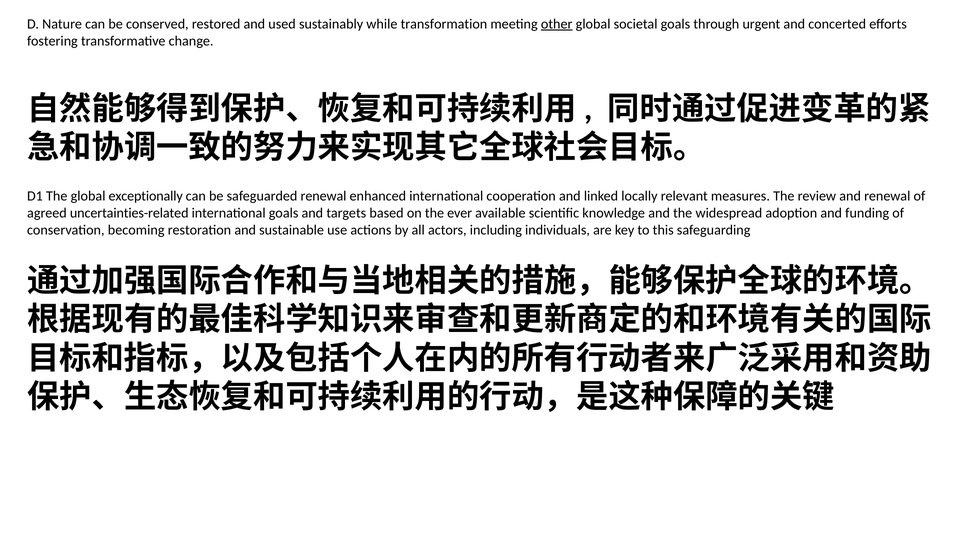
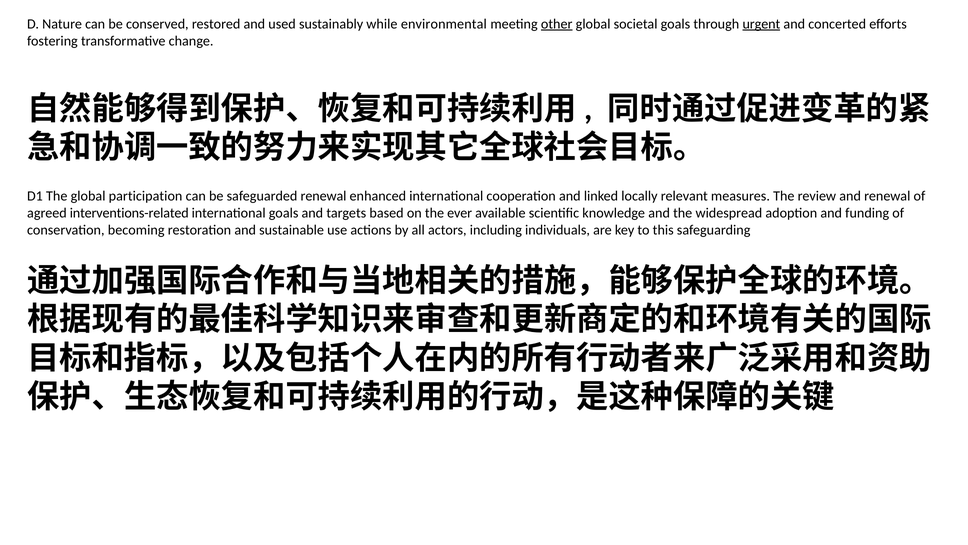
transformation: transformation -> environmental (444, 24)
urgent underline: none -> present (761, 24)
exceptionally: exceptionally -> participation (146, 196)
uncertainties-related: uncertainties-related -> interventions-related (129, 213)
